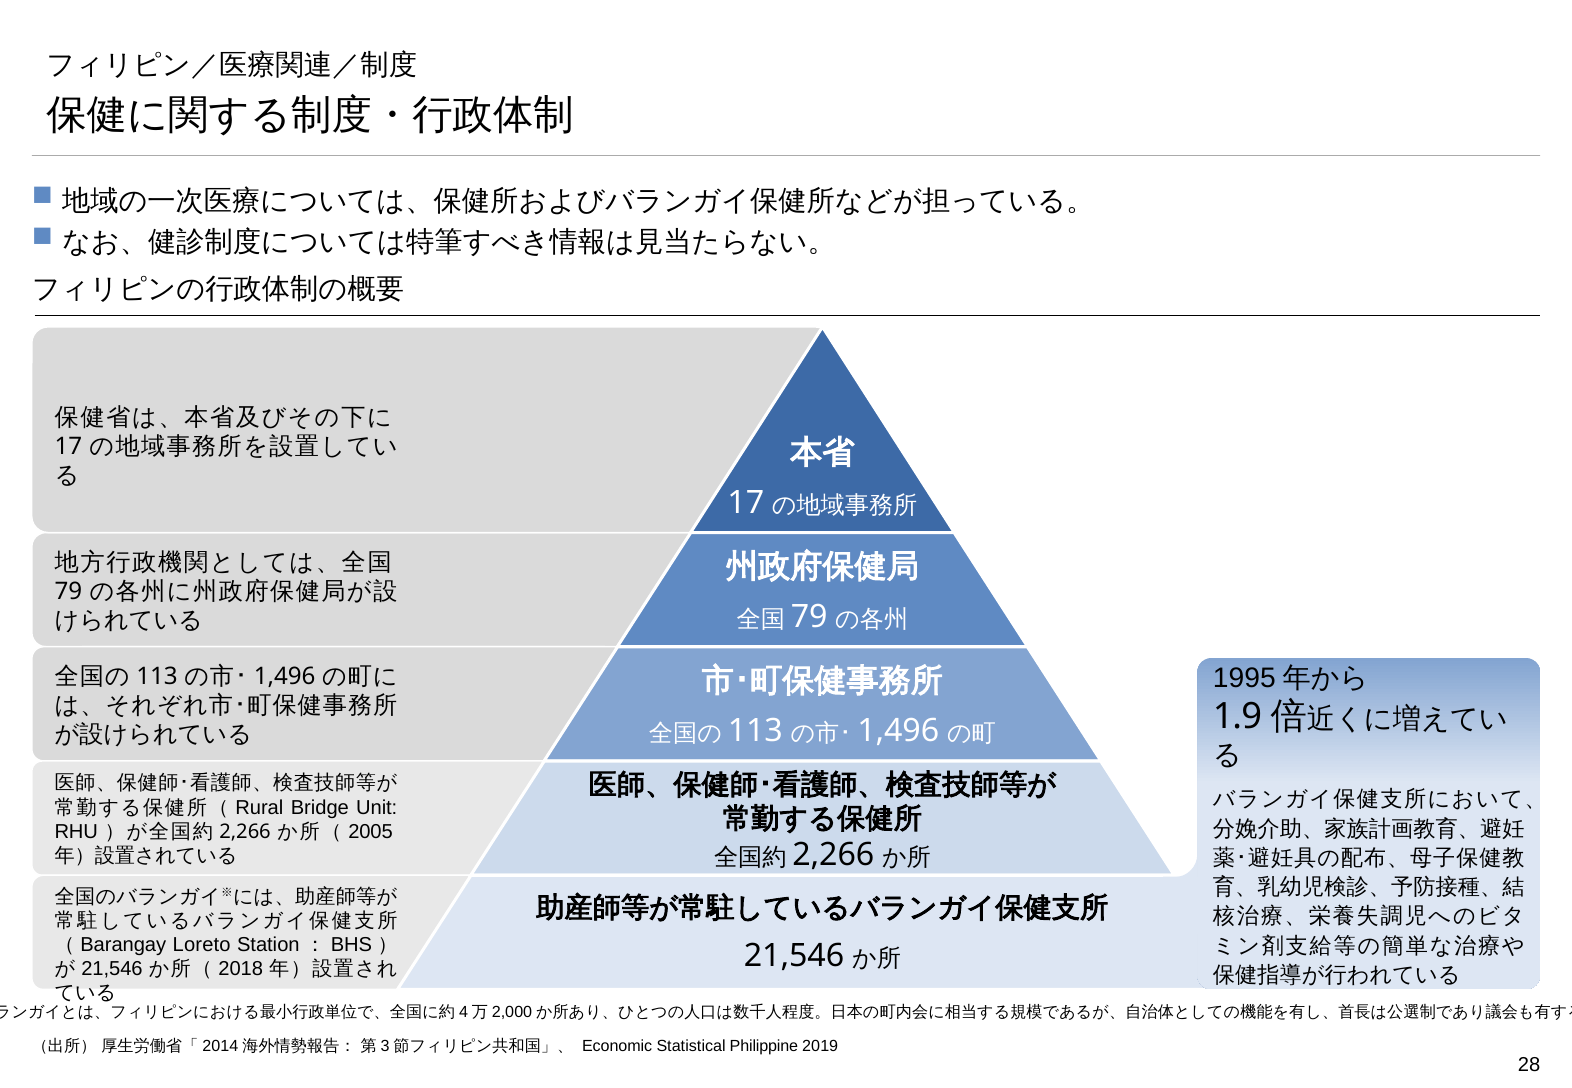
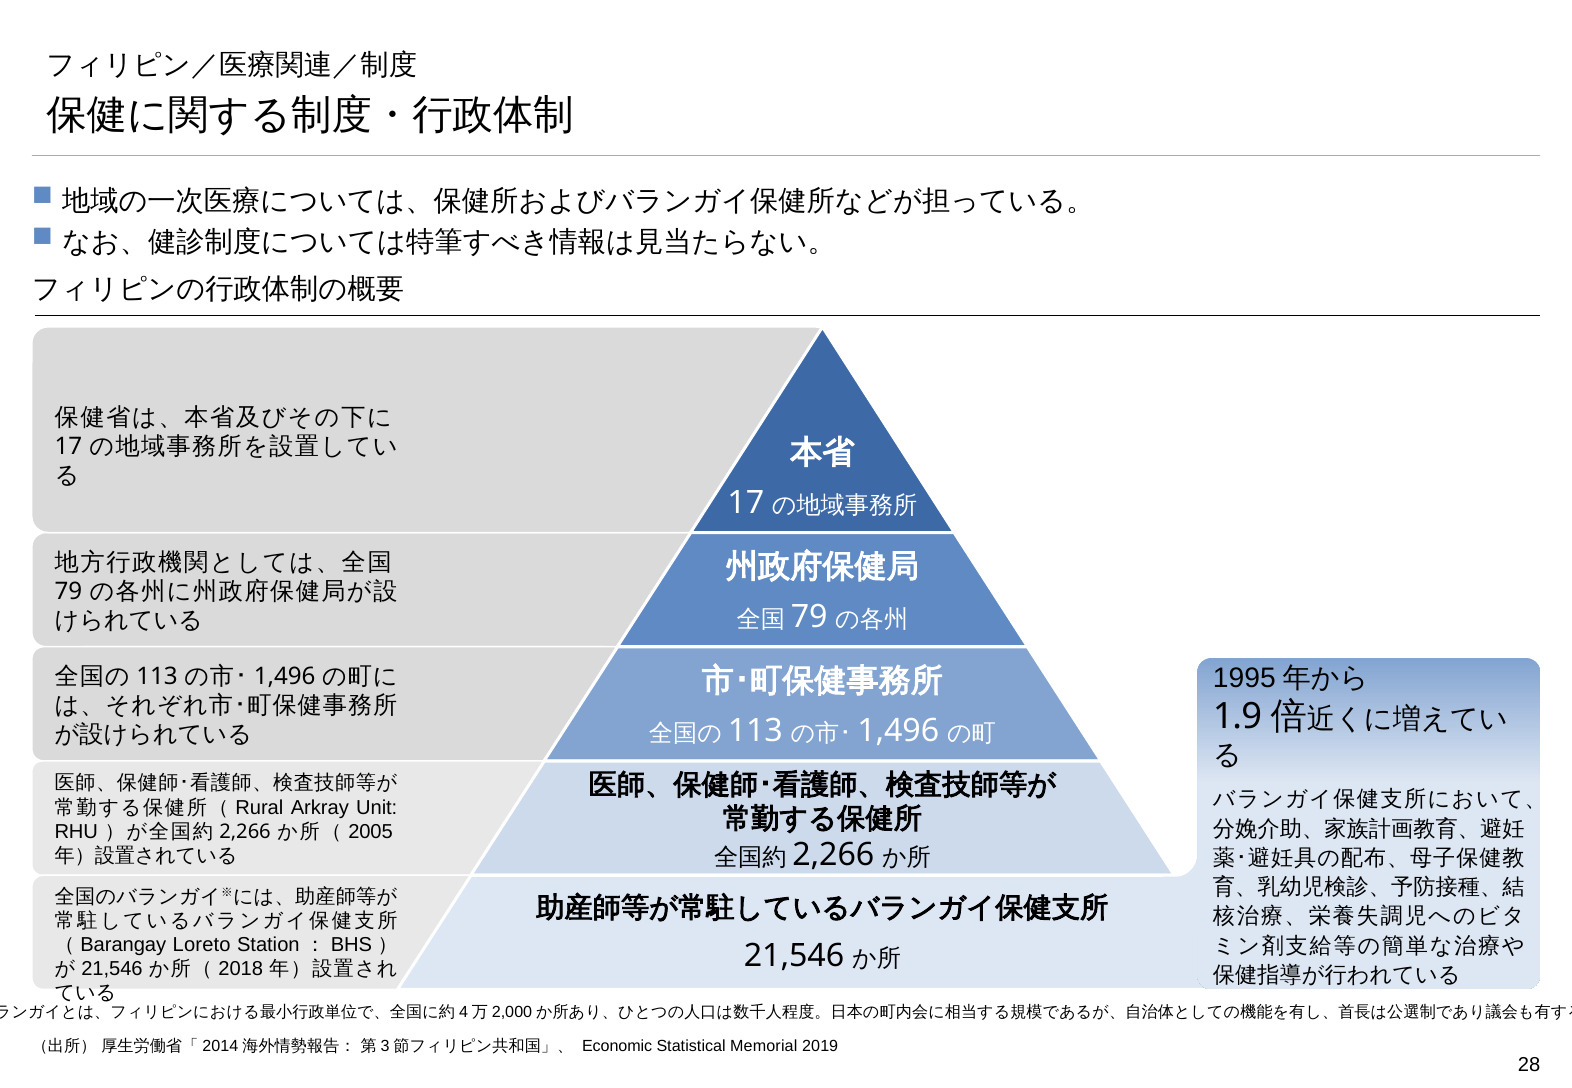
Bridge: Bridge -> Arkray (320, 808)
Philippine: Philippine -> Memorial (764, 1046)
